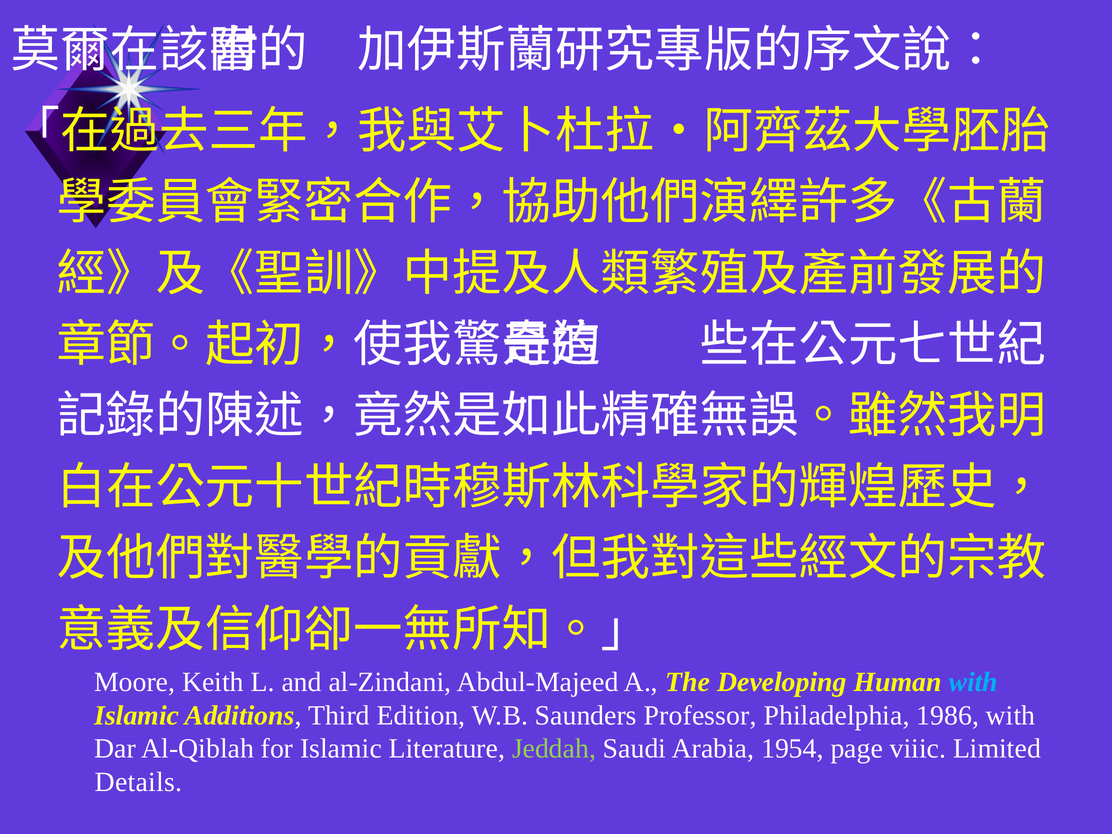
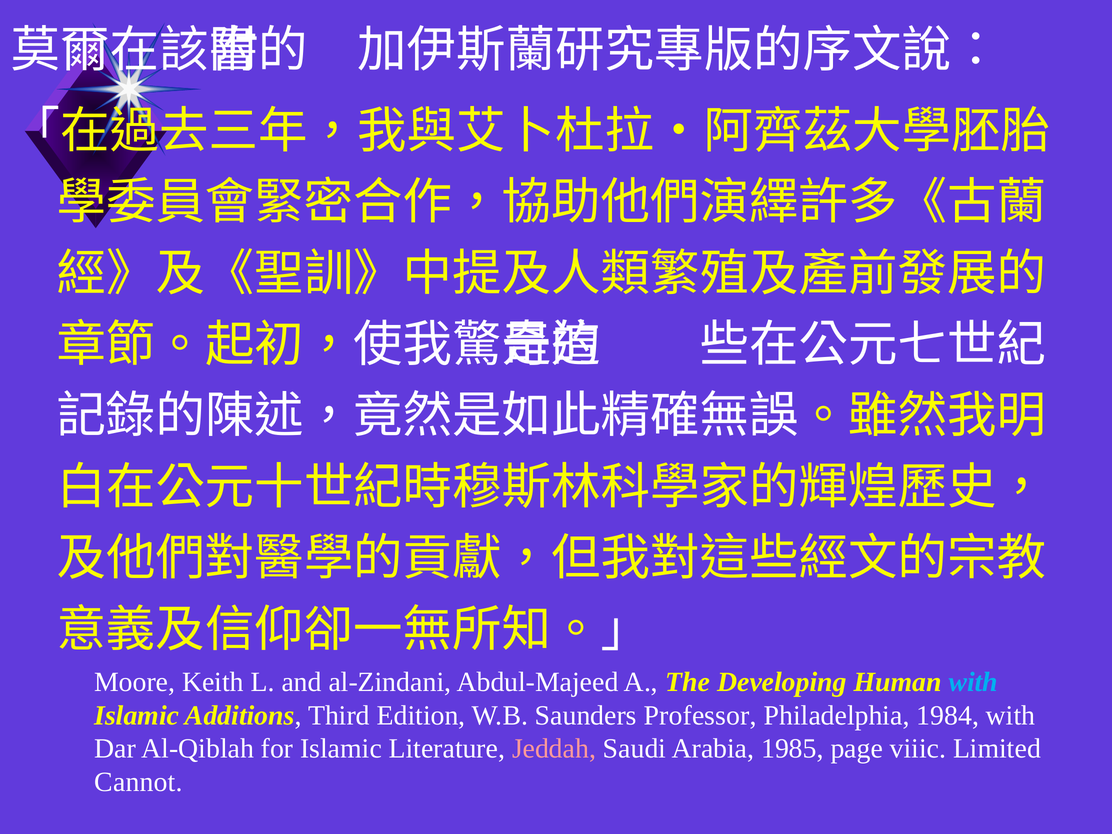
1986: 1986 -> 1984 (948, 715)
Jeddah colour: light green -> pink (554, 749)
1954: 1954 -> 1985 (792, 749)
Details: Details -> Cannot (138, 782)
